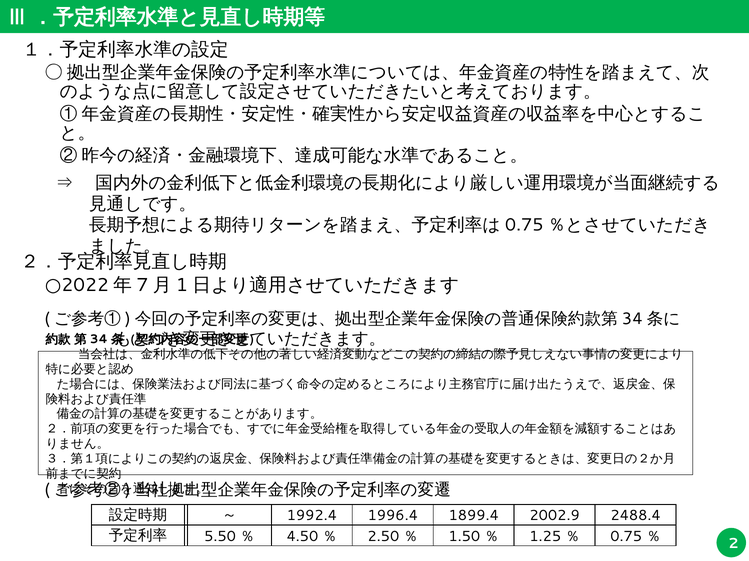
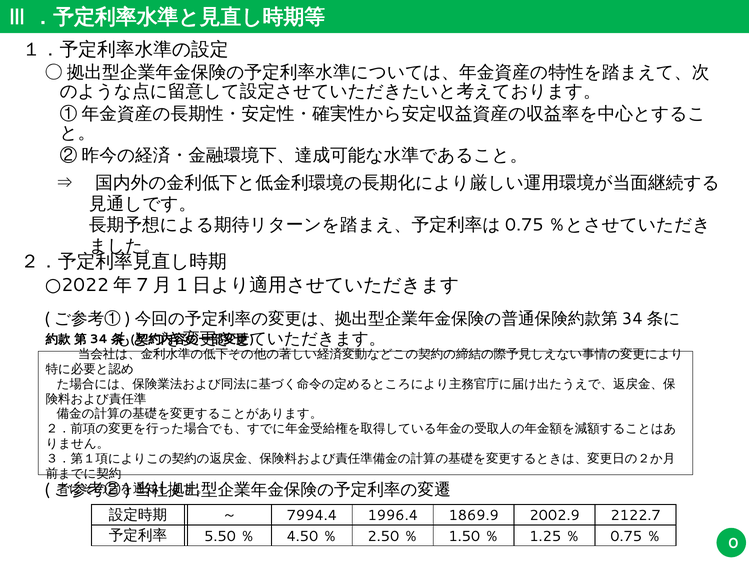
1992.4: 1992.4 -> 7994.4 (312, 516)
1899.4: 1899.4 -> 1869.9 (474, 516)
2488.4: 2488.4 -> 2122.7 (636, 516)
2: 2 -> 0 (733, 544)
